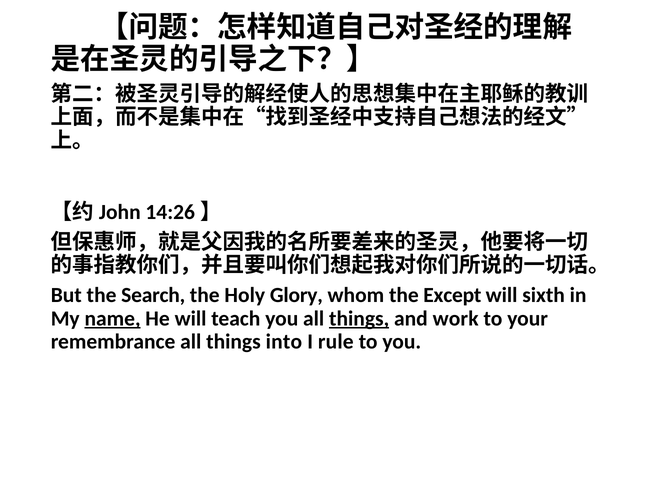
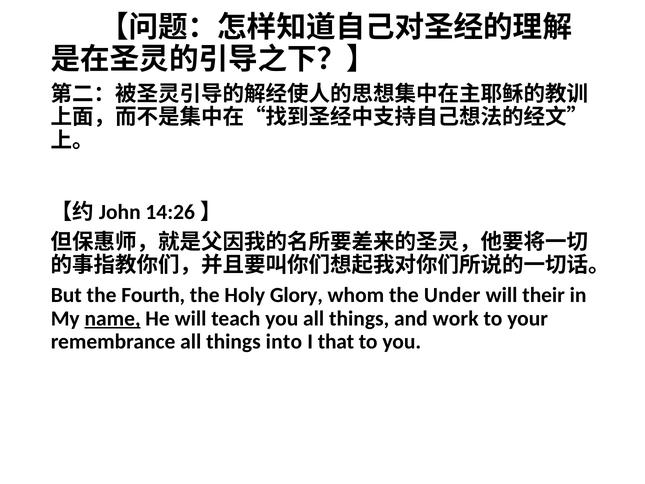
Search: Search -> Fourth (153, 295)
Except: Except -> Under (452, 295)
sixth: sixth -> their (544, 295)
things underline: present -> none (359, 318)
rule: rule -> that (336, 341)
